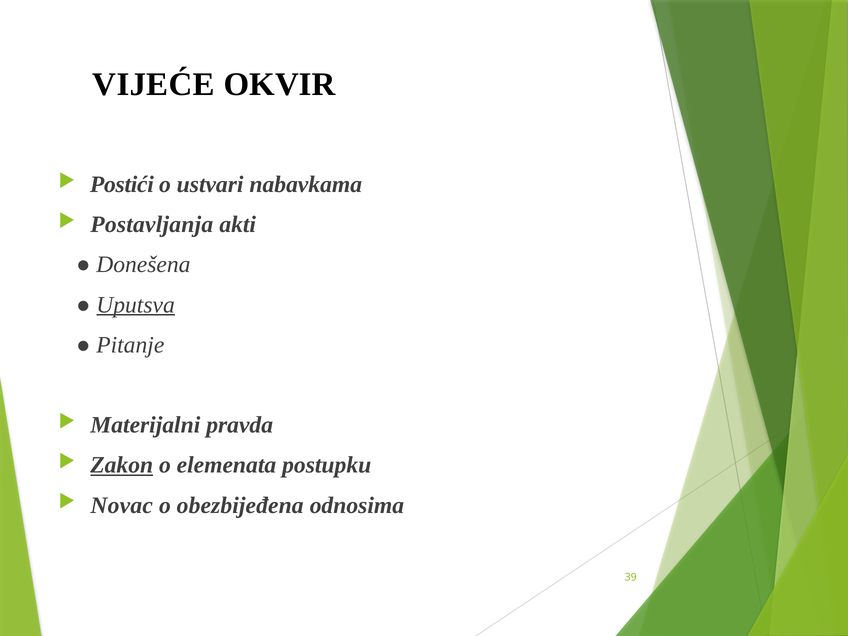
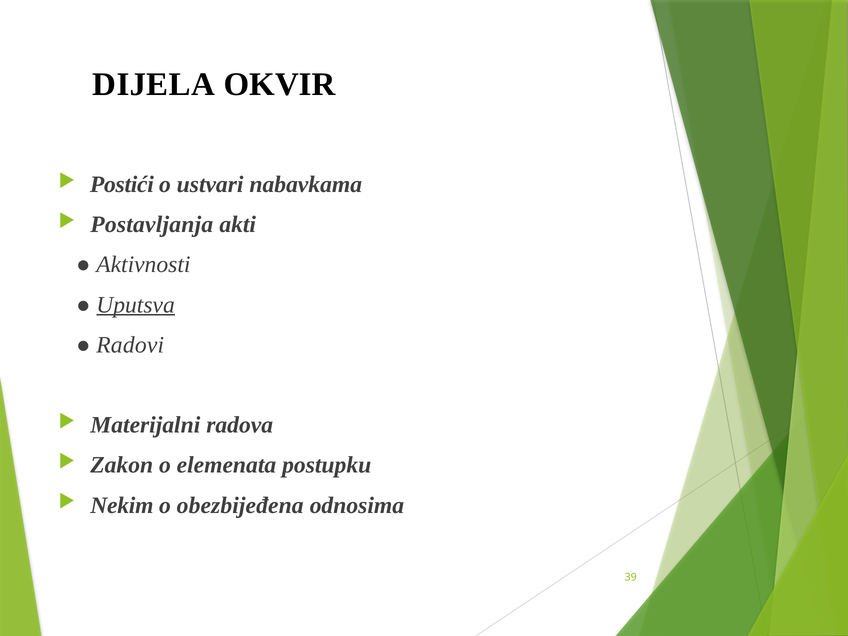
VIJEĆE: VIJEĆE -> DIJELA (154, 84)
Donešena: Donešena -> Aktivnosti (143, 265)
Pitanje: Pitanje -> Radovi (130, 345)
pravda: pravda -> radova (240, 425)
Zakon underline: present -> none (122, 465)
Novac: Novac -> Nekim (122, 505)
